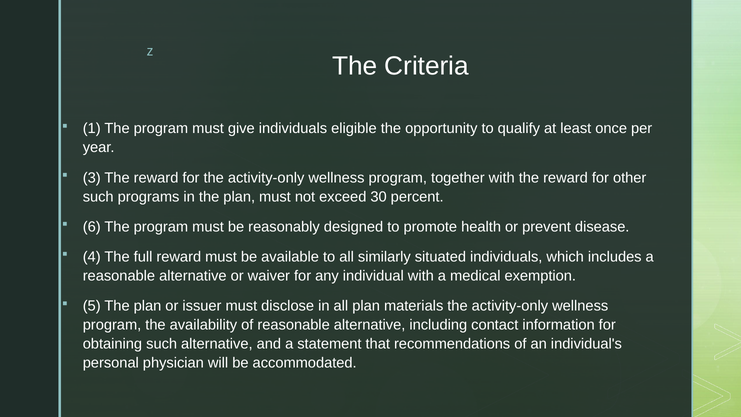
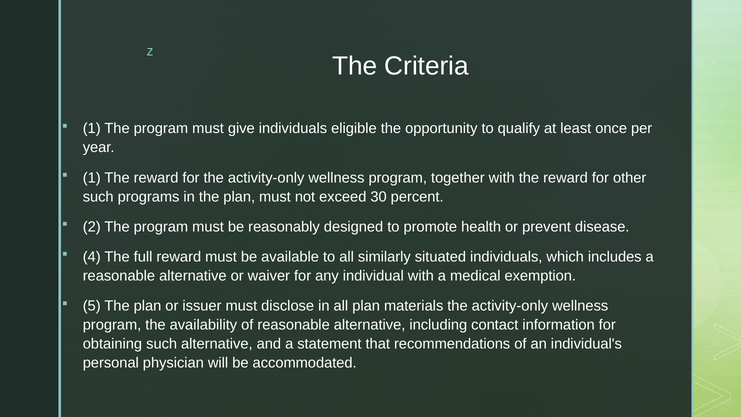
3: 3 -> 1 (92, 178)
6: 6 -> 2 (92, 227)
